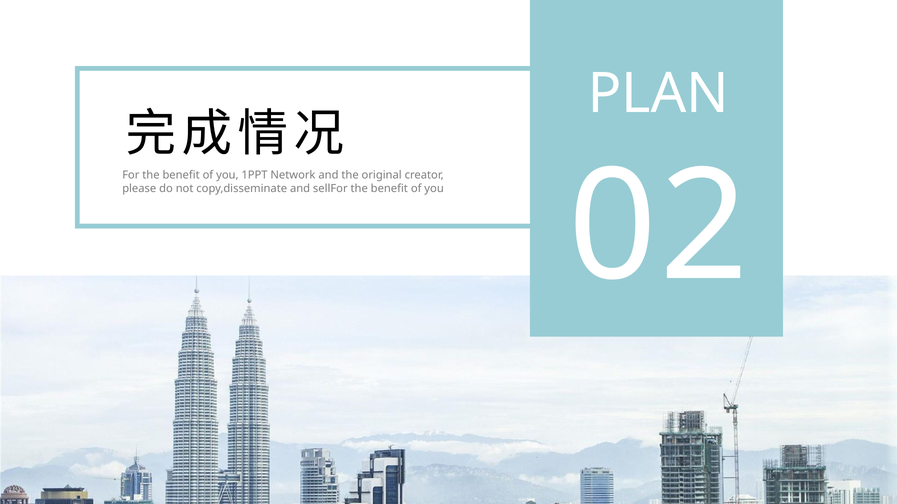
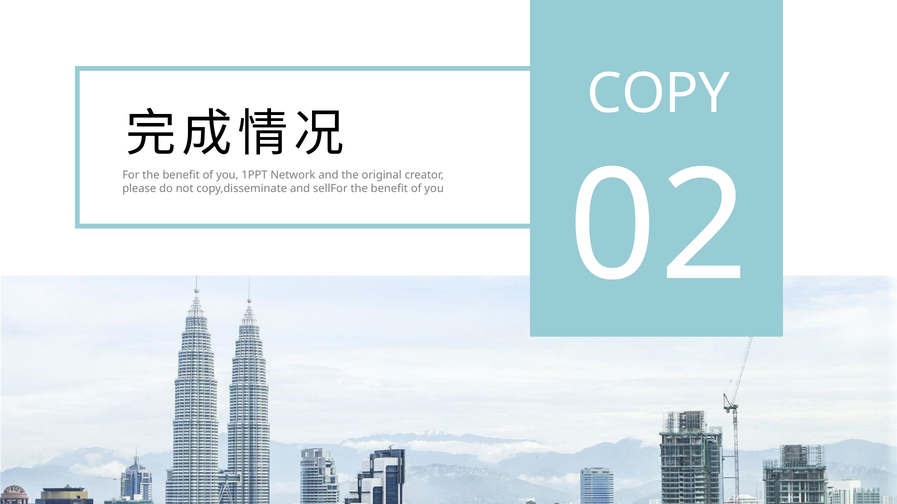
PLAN: PLAN -> COPY (658, 94)
